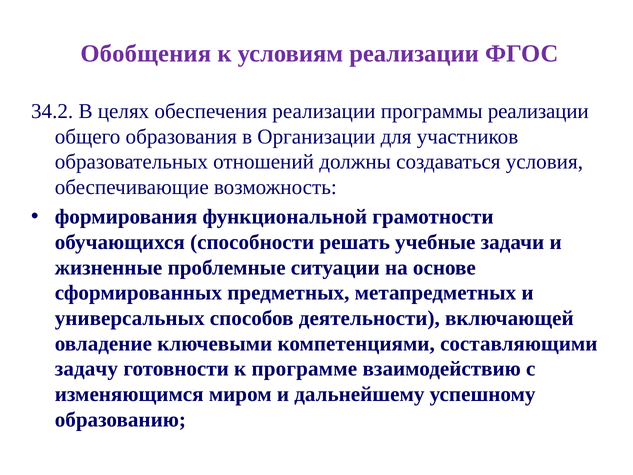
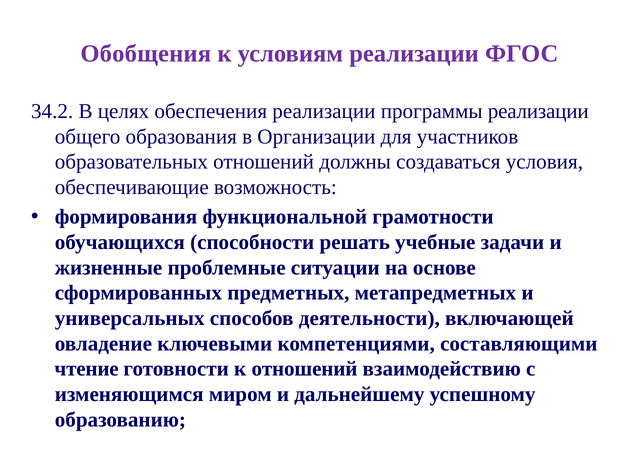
задачу: задачу -> чтение (87, 369)
к программе: программе -> отношений (304, 369)
